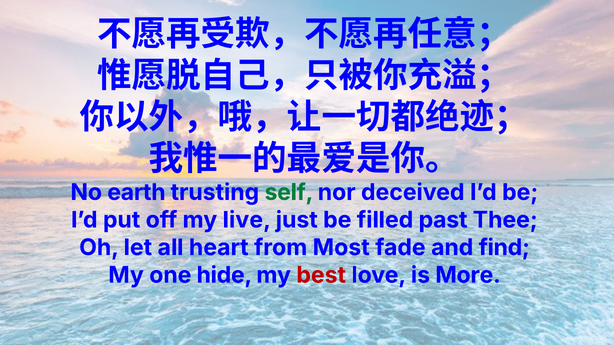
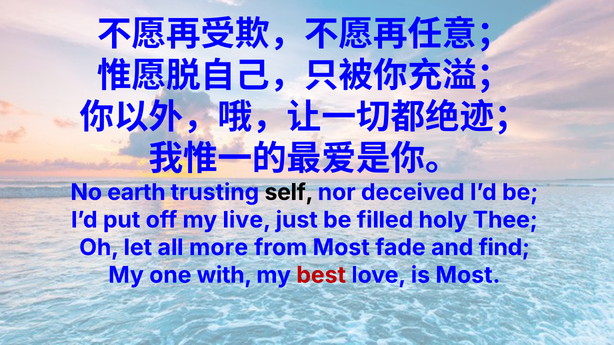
self colour: green -> black (289, 193)
past: past -> holy (443, 220)
heart: heart -> more (219, 248)
hide: hide -> with (224, 275)
is More: More -> Most (468, 275)
